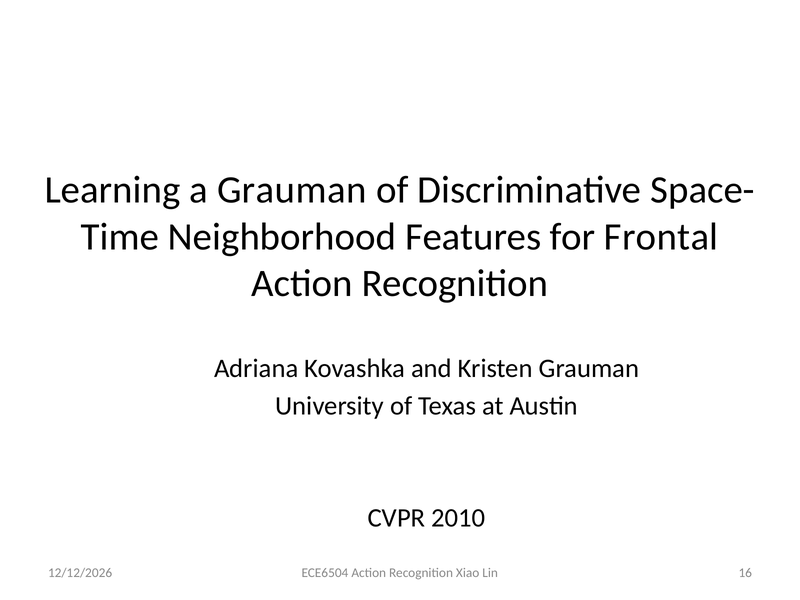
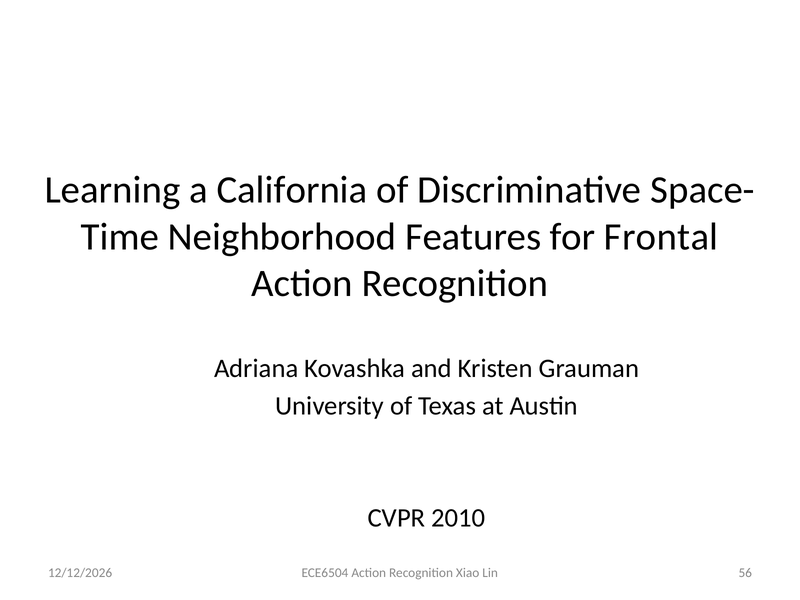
a Grauman: Grauman -> California (292, 190)
16: 16 -> 56 (745, 573)
